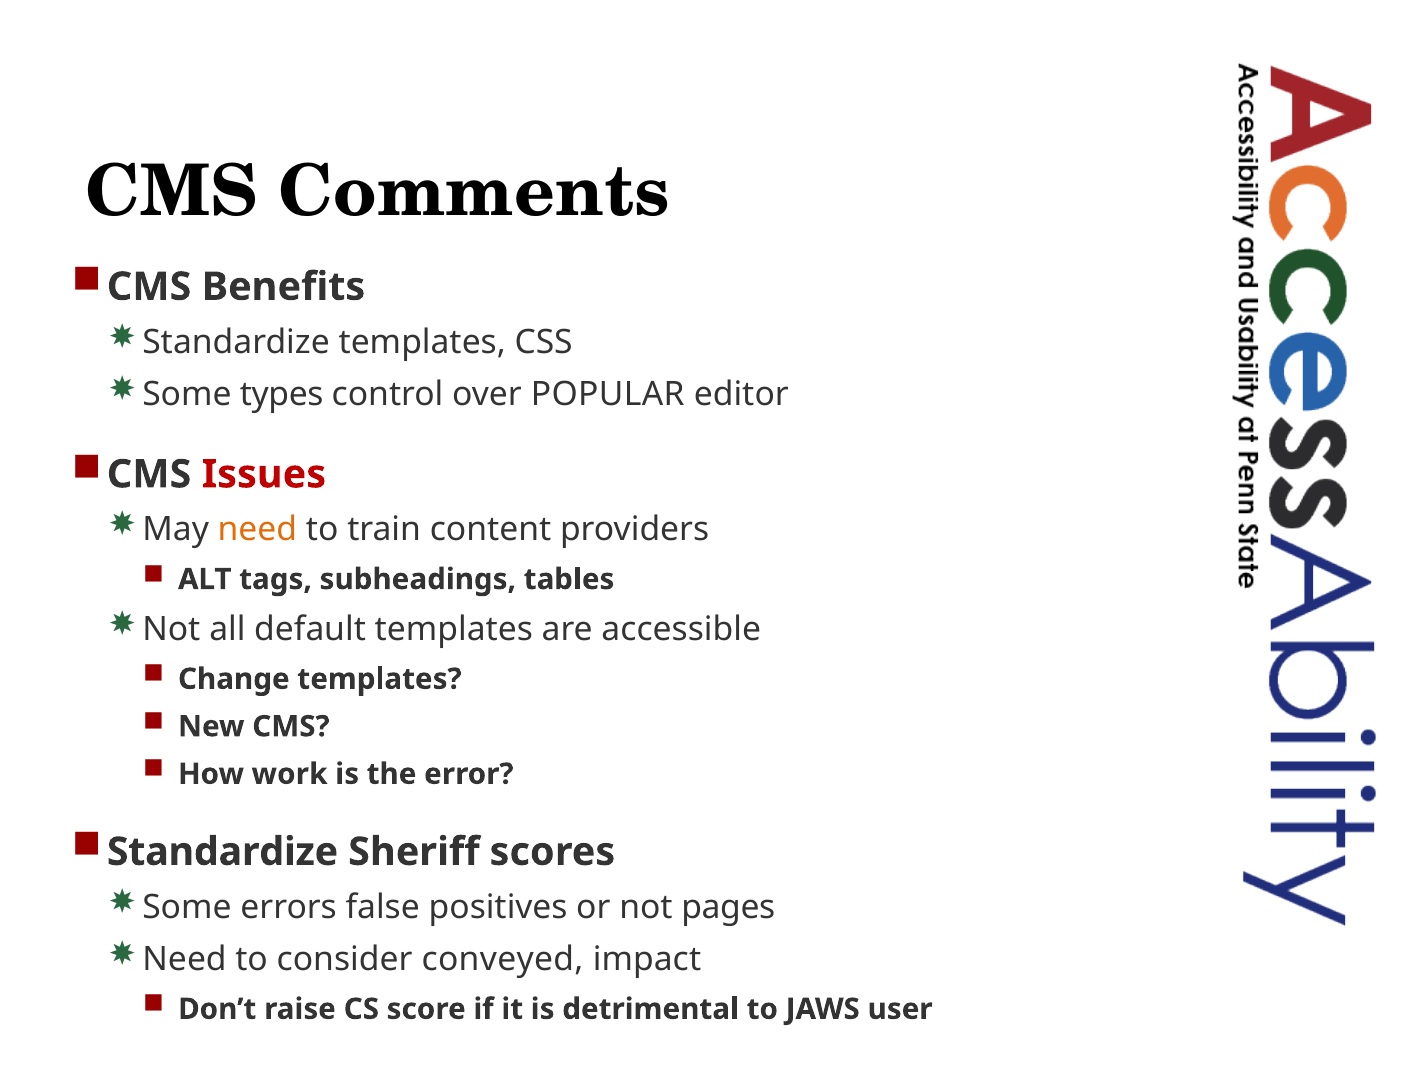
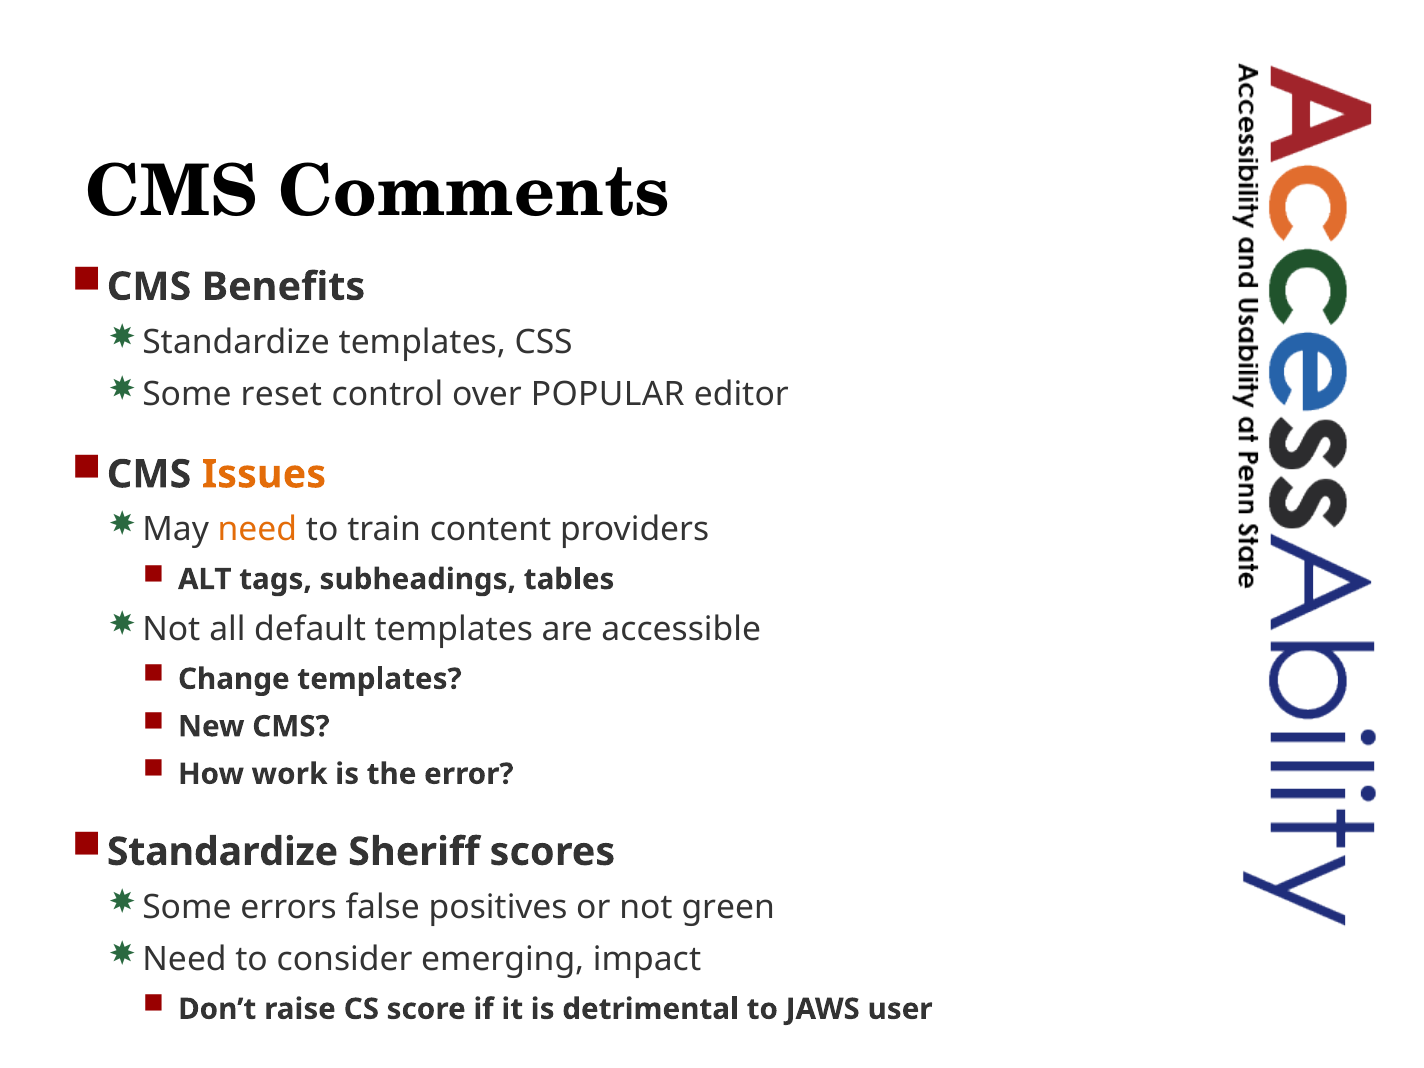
types: types -> reset (281, 394)
Issues colour: red -> orange (264, 474)
pages: pages -> green (728, 907)
conveyed: conveyed -> emerging (503, 960)
